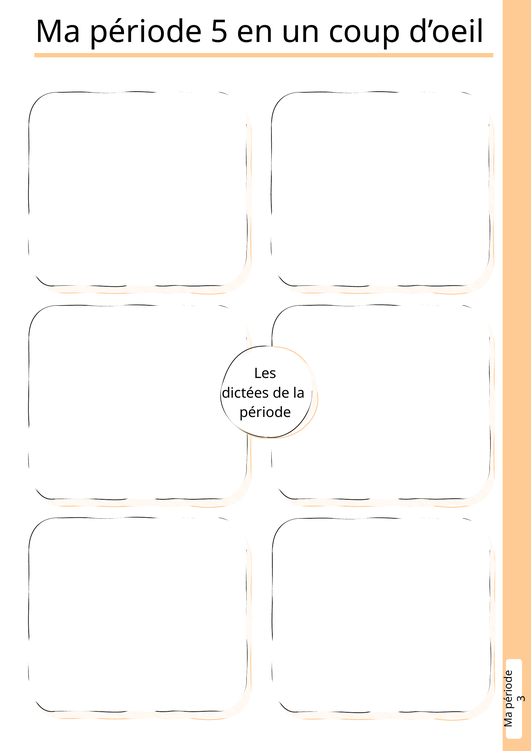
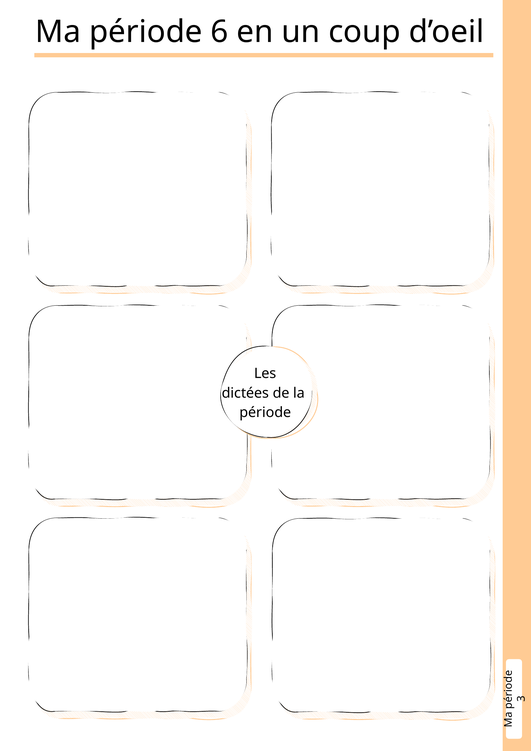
5: 5 -> 6 (220, 32)
